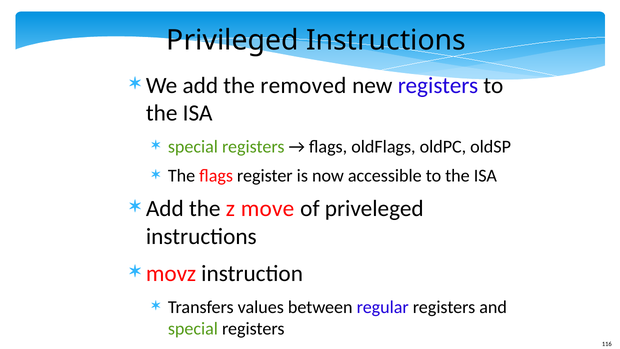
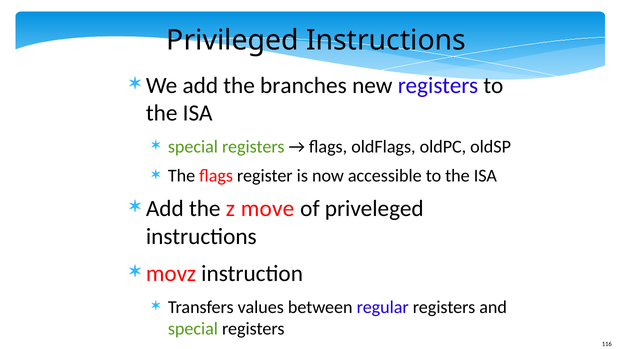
removed: removed -> branches (303, 85)
